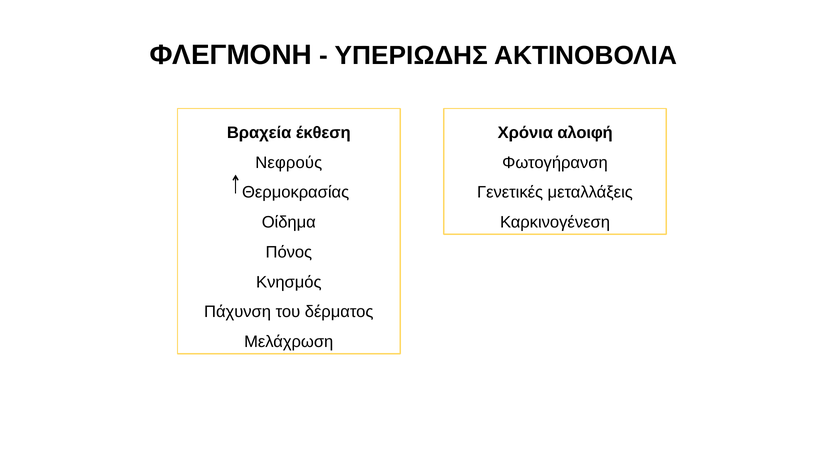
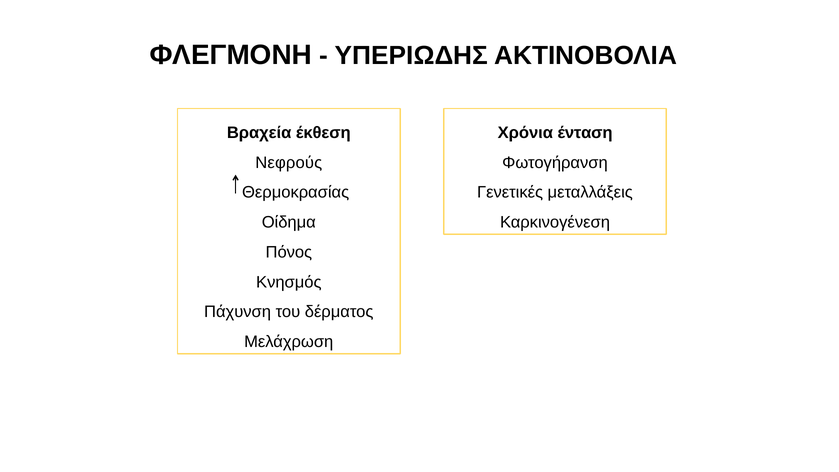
αλοιφή: αλοιφή -> ένταση (585, 133)
